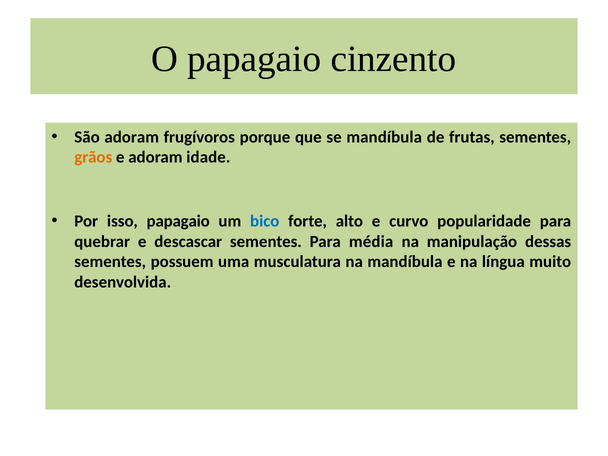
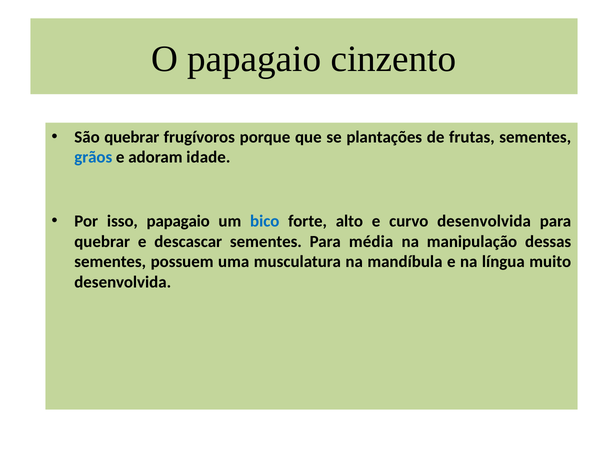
São adoram: adoram -> quebrar (132, 137)
se mandíbula: mandíbula -> plantações (384, 137)
grãos colour: orange -> blue (93, 157)
curvo popularidade: popularidade -> desenvolvida (484, 221)
